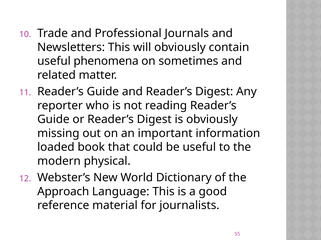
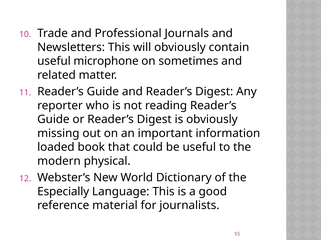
phenomena: phenomena -> microphone (106, 61)
Approach: Approach -> Especially (63, 192)
